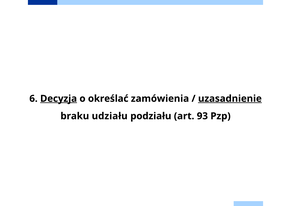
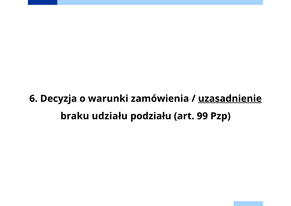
Decyzja underline: present -> none (59, 98)
określać: określać -> warunki (108, 98)
93: 93 -> 99 (202, 116)
